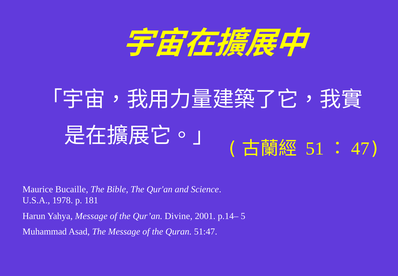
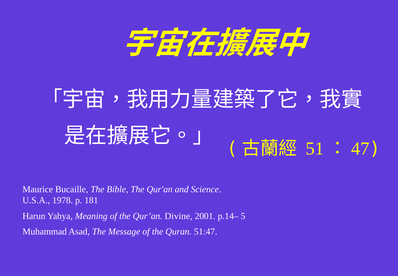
Yahya Message: Message -> Meaning (91, 216)
